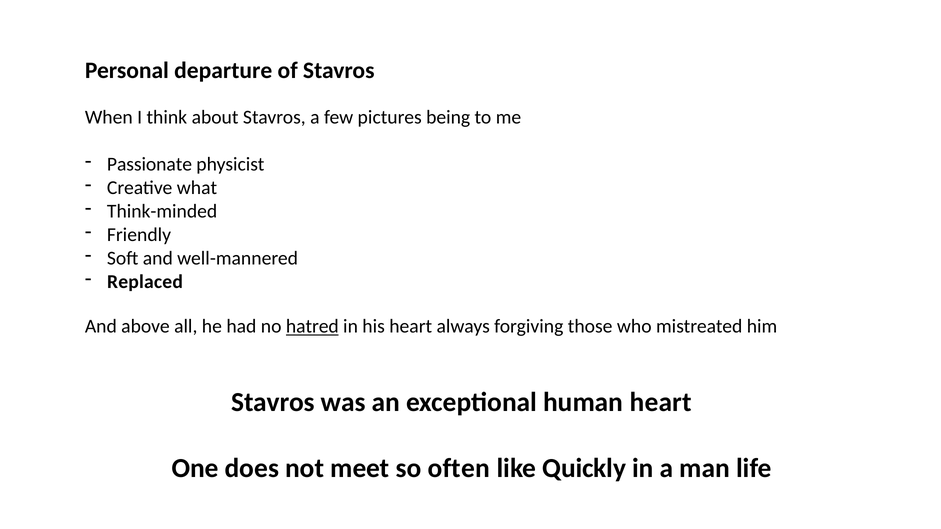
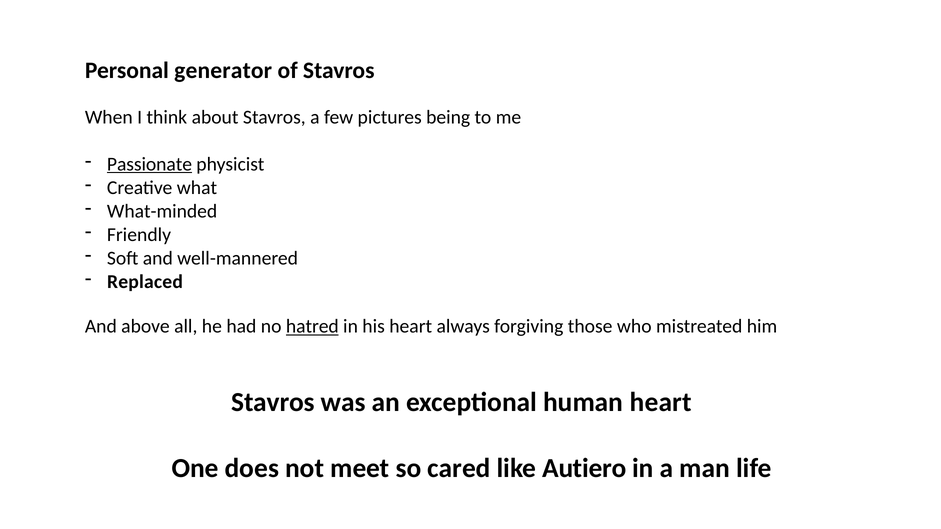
departure: departure -> generator (223, 70)
Passionate underline: none -> present (149, 164)
Think-minded: Think-minded -> What-minded (162, 211)
often: often -> cared (459, 468)
Quickly: Quickly -> Autiero (584, 468)
